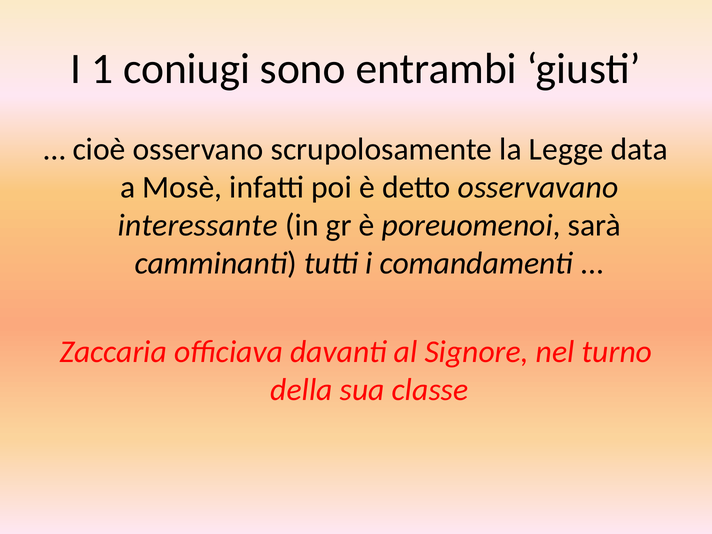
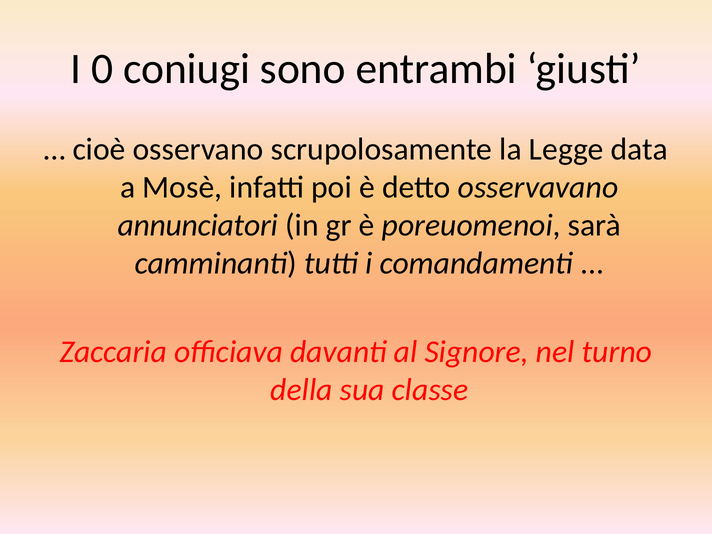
1: 1 -> 0 (102, 69)
interessante: interessante -> annunciatori (198, 225)
